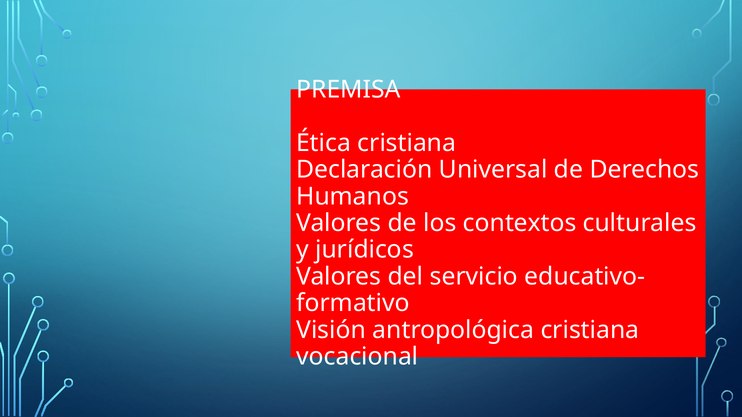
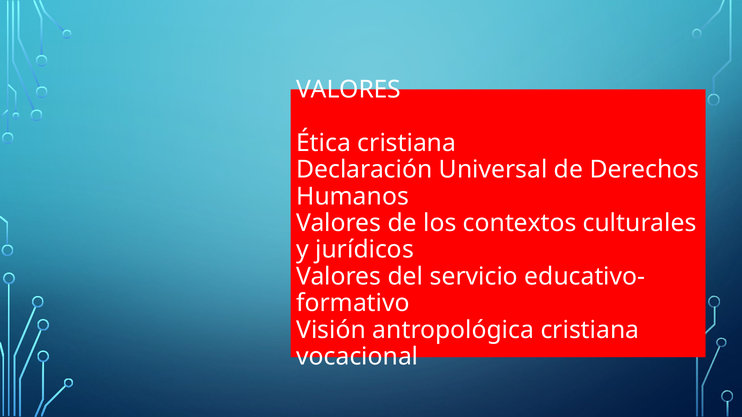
PREMISA: PREMISA -> VALORES (349, 90)
